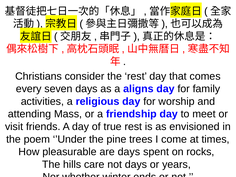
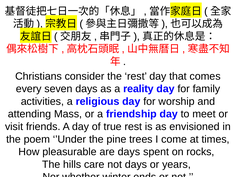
aligns: aligns -> reality (138, 89)
